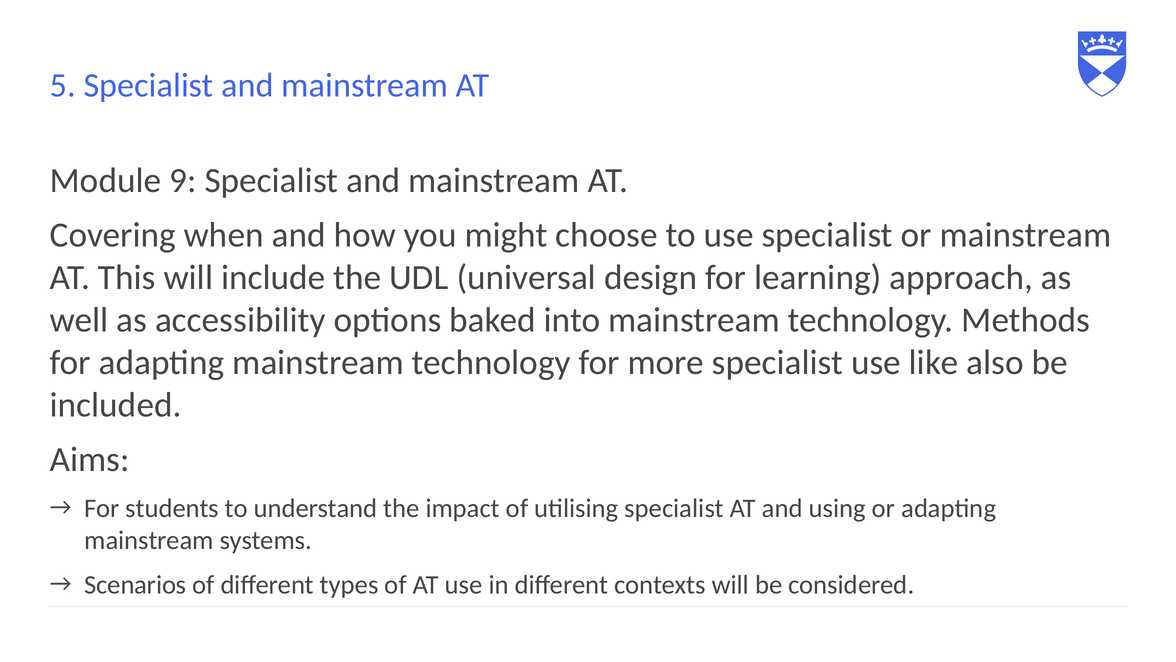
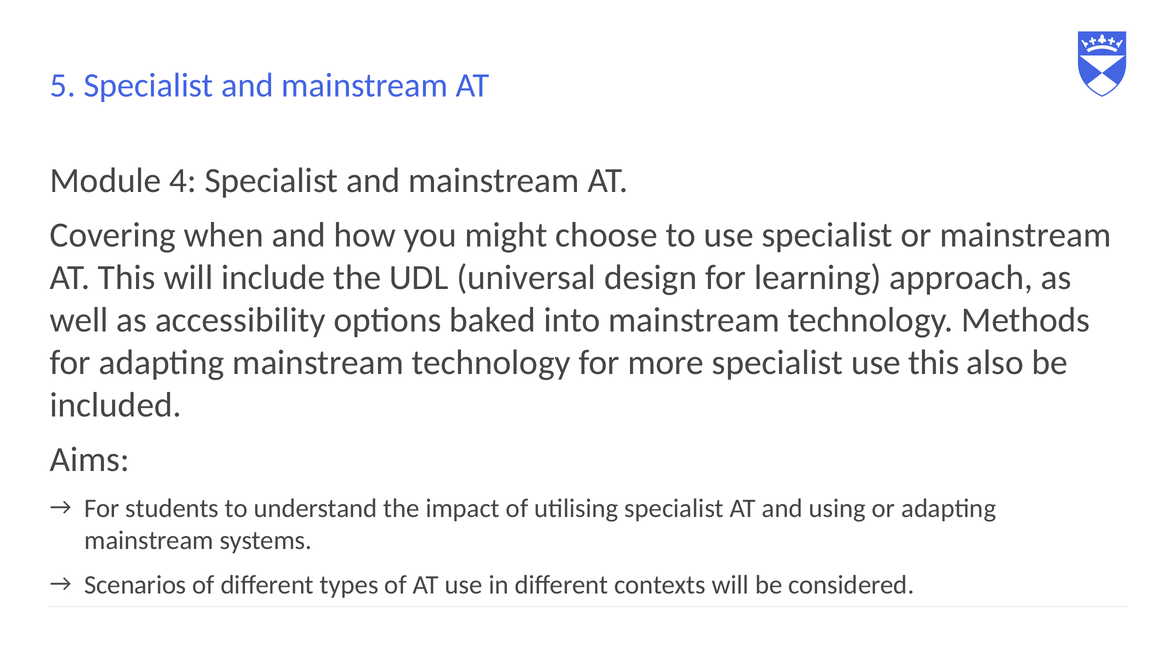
9: 9 -> 4 (183, 180)
use like: like -> this (934, 362)
